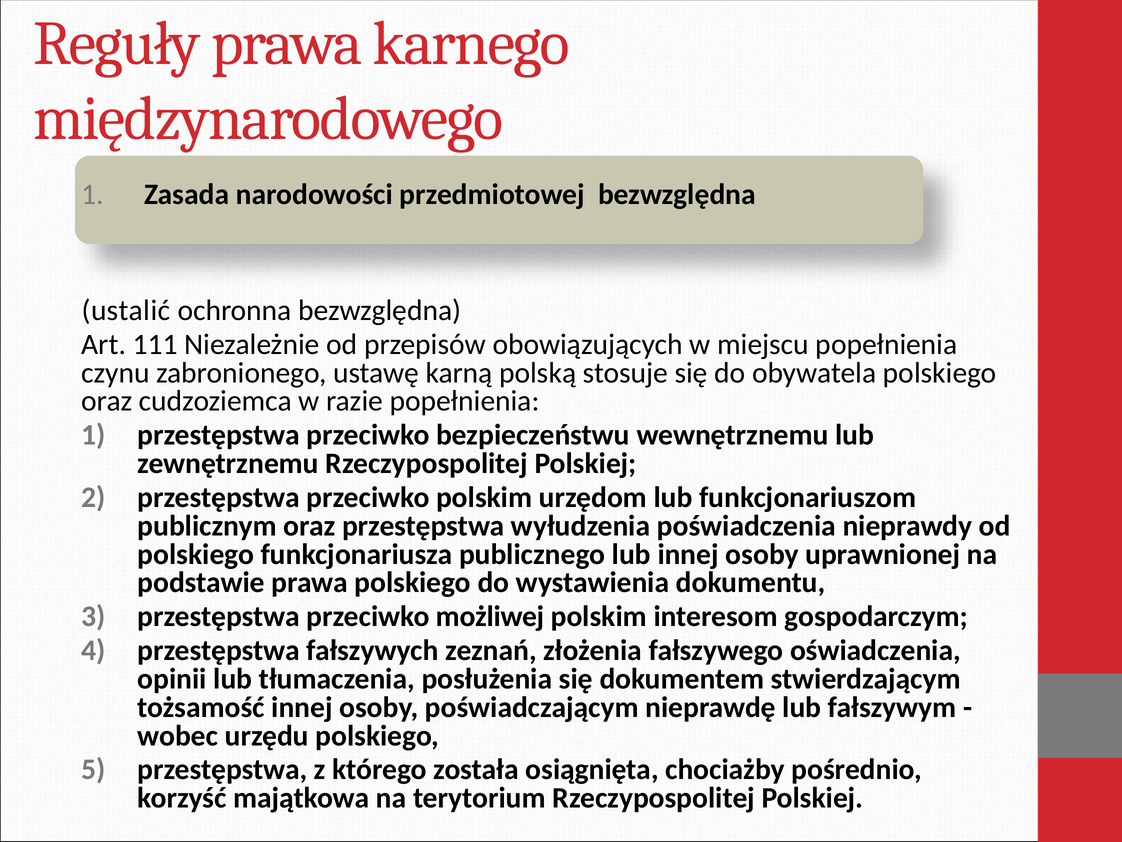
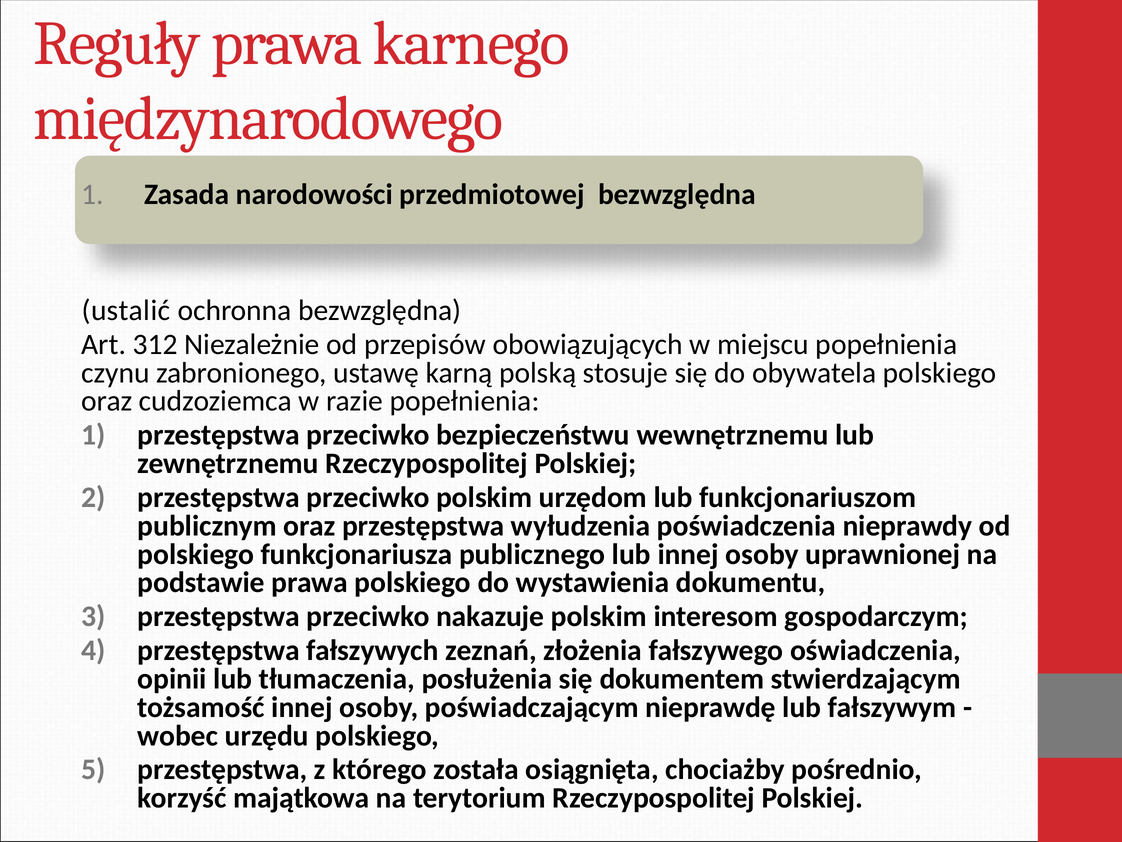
111: 111 -> 312 (155, 344)
możliwej: możliwej -> nakazuje (490, 616)
